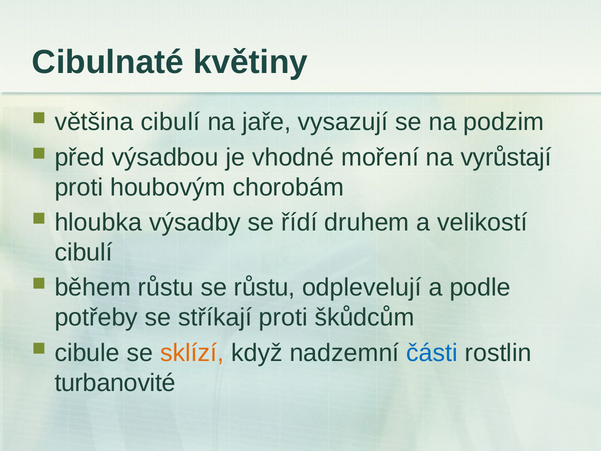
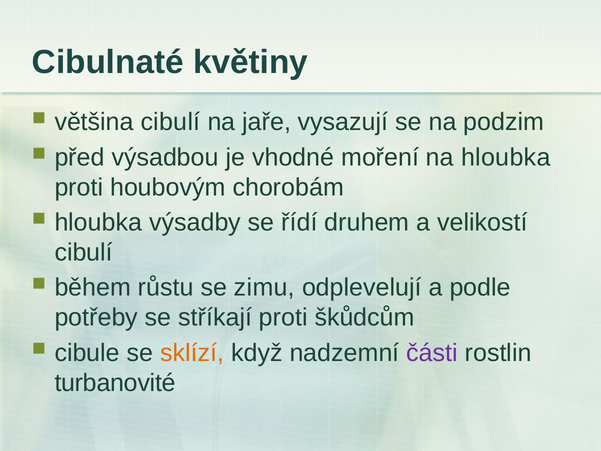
na vyrůstají: vyrůstají -> hloubka (506, 157)
se růstu: růstu -> zimu (264, 287)
části colour: blue -> purple (432, 353)
